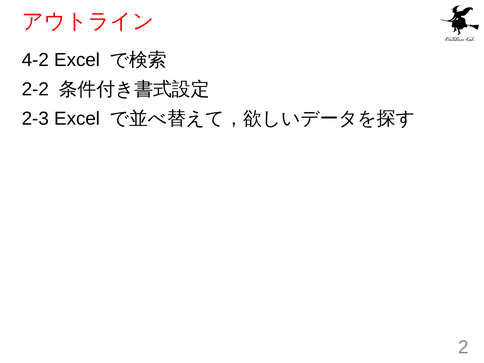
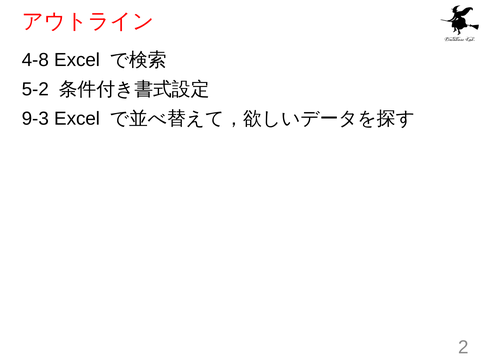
4-2: 4-2 -> 4-8 (35, 60)
2-2: 2-2 -> 5-2 (35, 89)
2-3: 2-3 -> 9-3 (35, 118)
